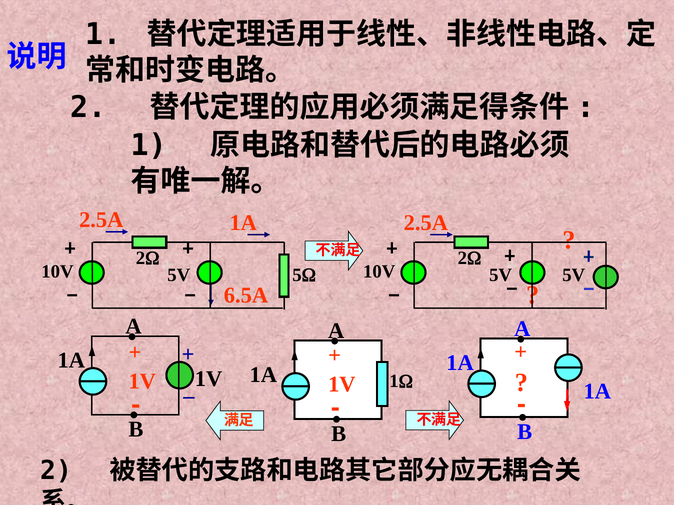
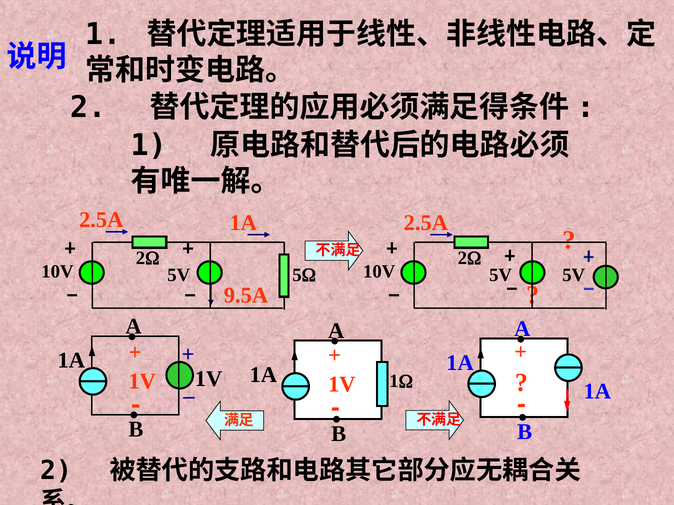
6.5A: 6.5A -> 9.5A (246, 296)
